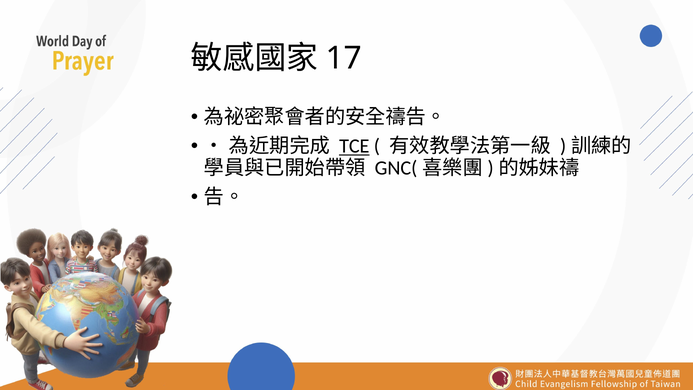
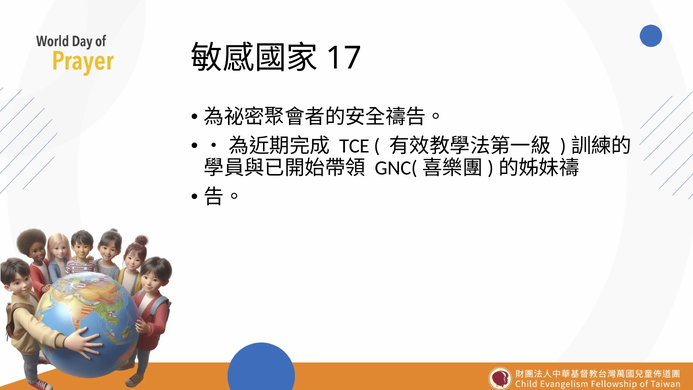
TCE underline: present -> none (354, 146)
